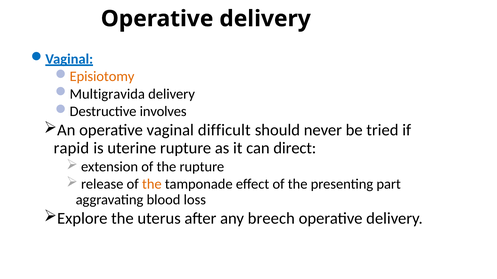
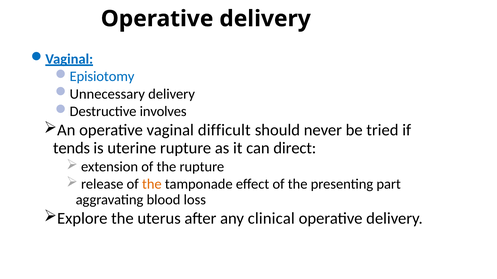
Episiotomy colour: orange -> blue (102, 77)
Multigravida: Multigravida -> Unnecessary (107, 94)
rapid: rapid -> tends (72, 148)
breech: breech -> clinical (271, 219)
